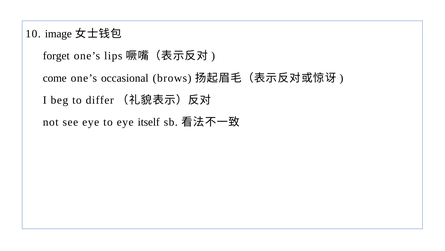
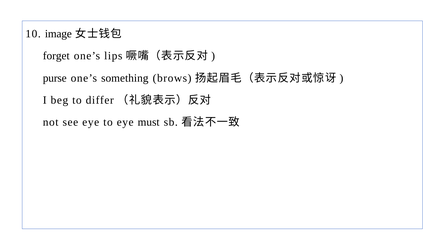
come: come -> purse (55, 78)
occasional: occasional -> something (125, 78)
itself: itself -> must (149, 122)
